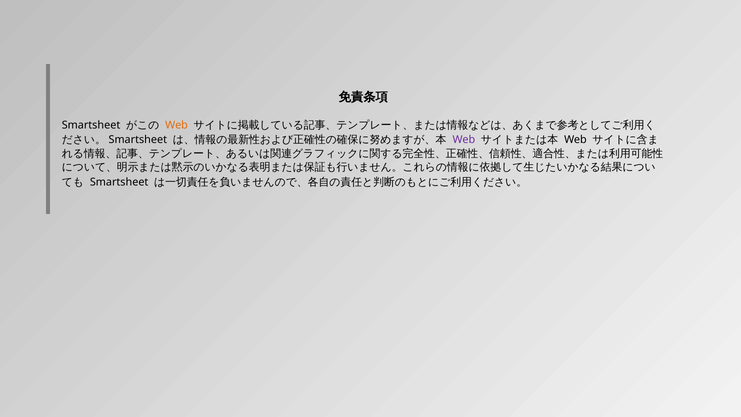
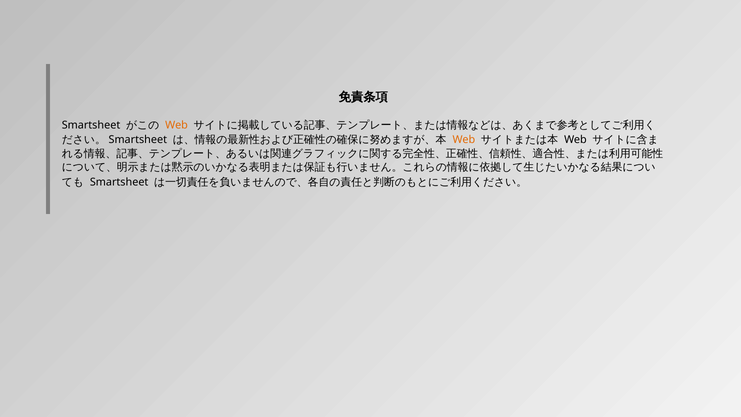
Web colour: purple -> orange (464, 140)
